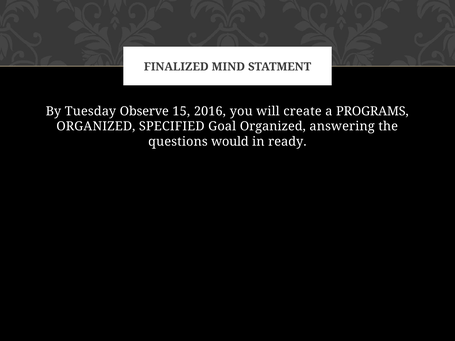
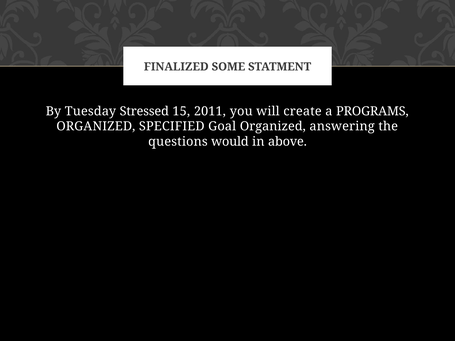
MIND: MIND -> SOME (228, 67)
Observe: Observe -> Stressed (144, 111)
2016: 2016 -> 2011 (210, 111)
ready: ready -> above (287, 142)
